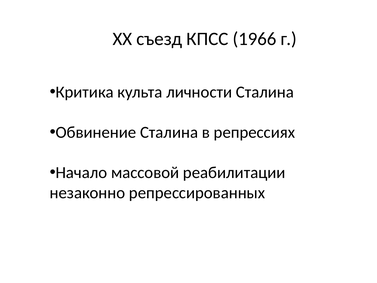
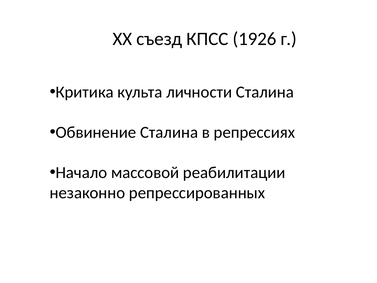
1966: 1966 -> 1926 (255, 39)
